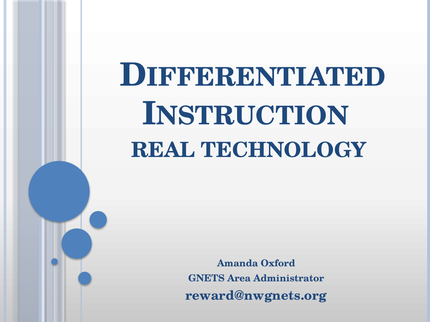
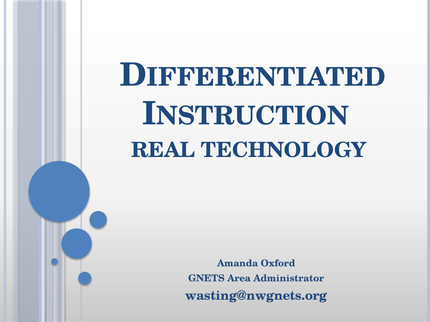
reward@nwgnets.org: reward@nwgnets.org -> wasting@nwgnets.org (256, 296)
